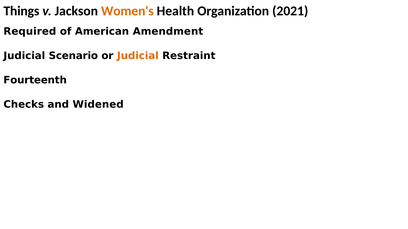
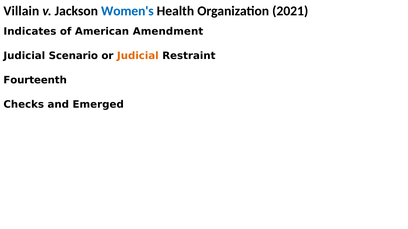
Things: Things -> Villain (21, 11)
Women's colour: orange -> blue (127, 11)
Required: Required -> Indicates (30, 31)
Widened: Widened -> Emerged (98, 105)
